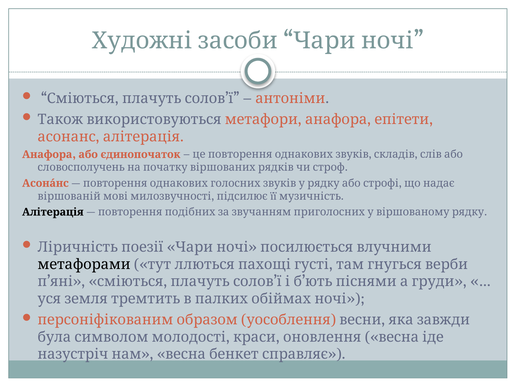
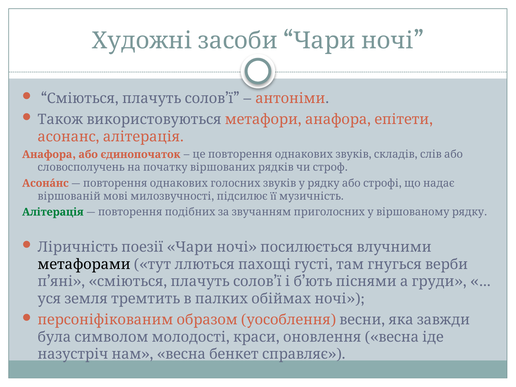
Алітерація colour: black -> green (53, 212)
